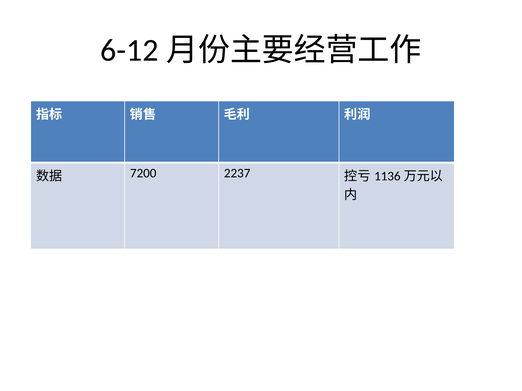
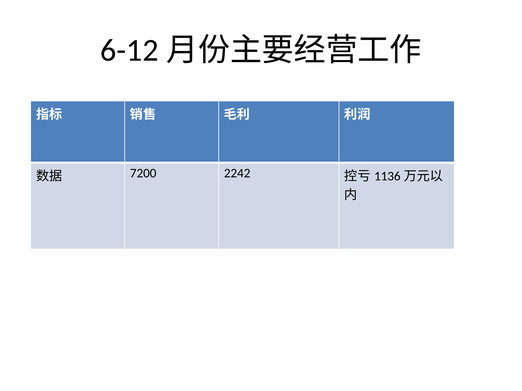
2237: 2237 -> 2242 (237, 174)
